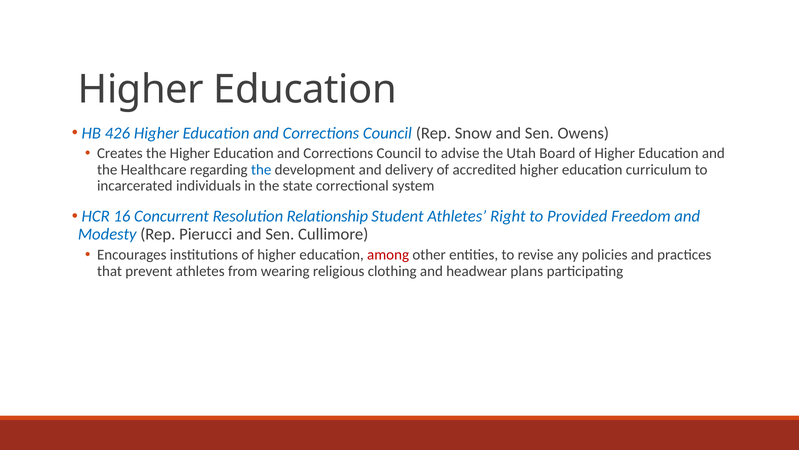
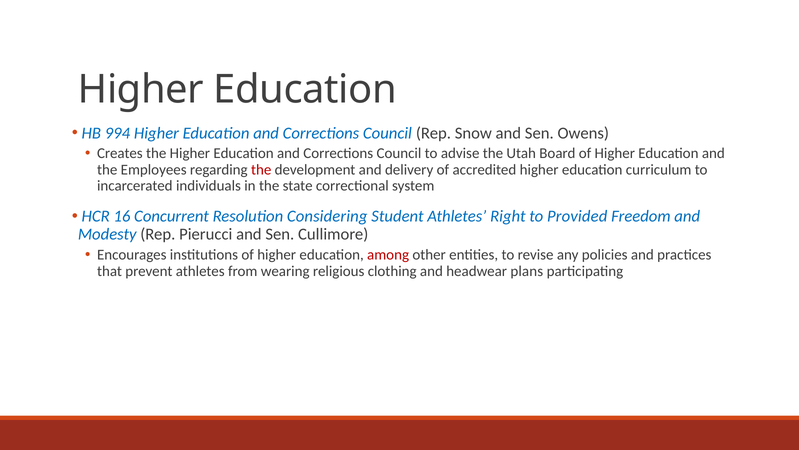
426: 426 -> 994 (117, 133)
Healthcare: Healthcare -> Employees (154, 170)
the colour: blue -> red (261, 170)
Relationship: Relationship -> Considering (327, 216)
